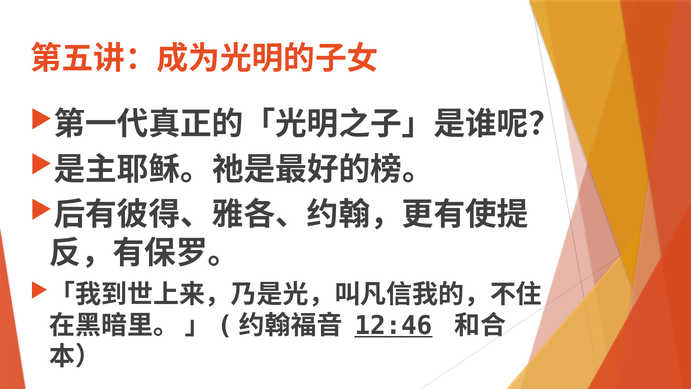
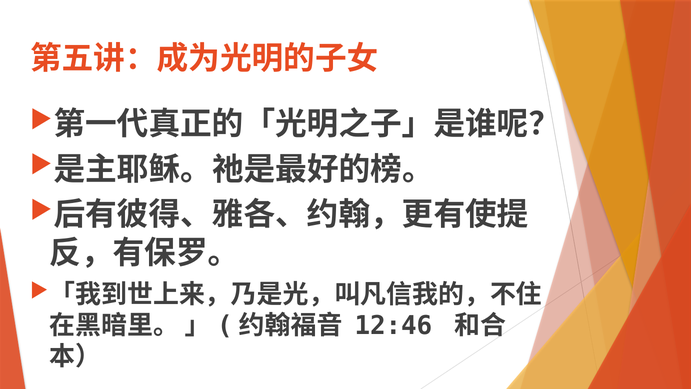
12:46 underline: present -> none (393, 325)
